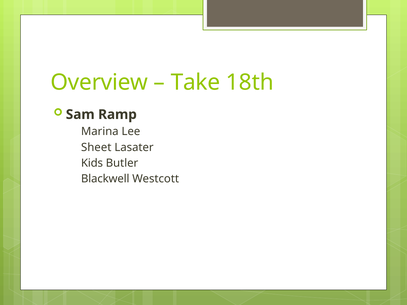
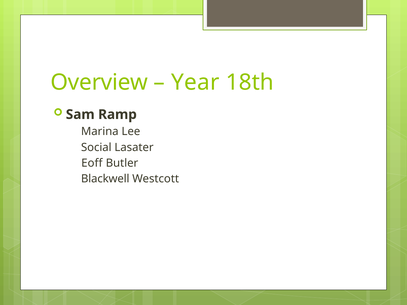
Take: Take -> Year (195, 83)
Sheet: Sheet -> Social (96, 147)
Kids: Kids -> Eoff (92, 163)
